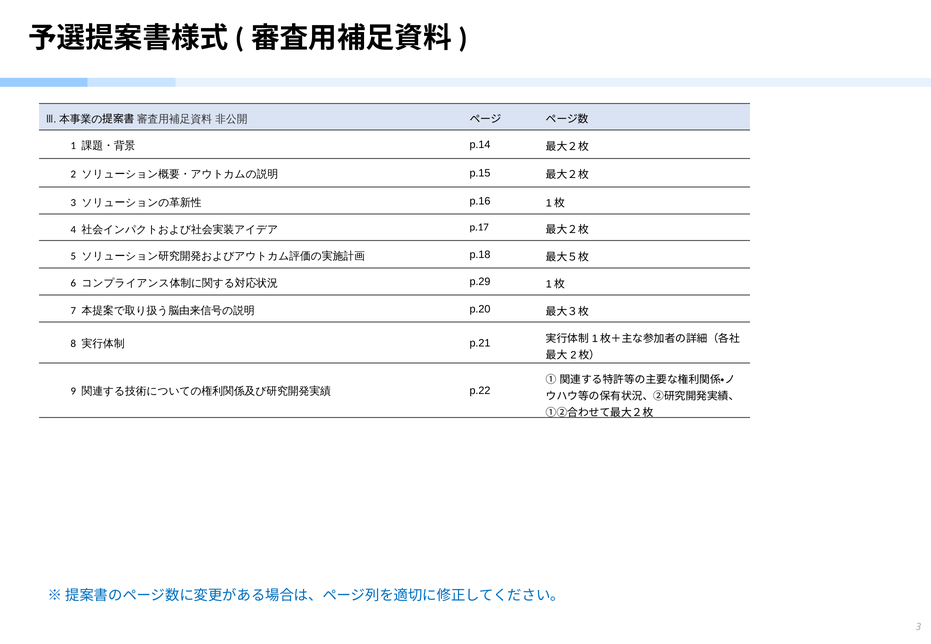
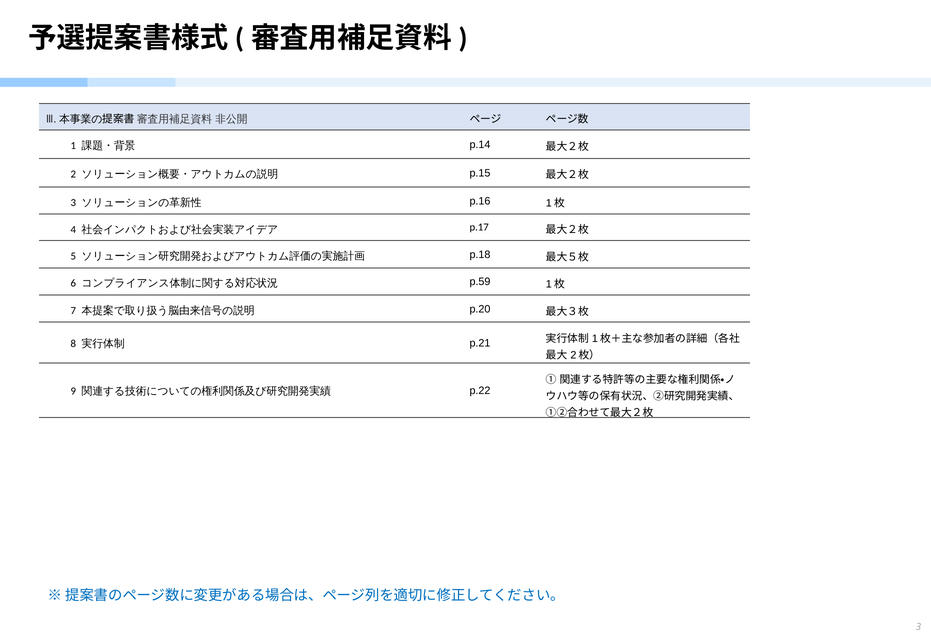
p.29: p.29 -> p.59 (480, 282)
